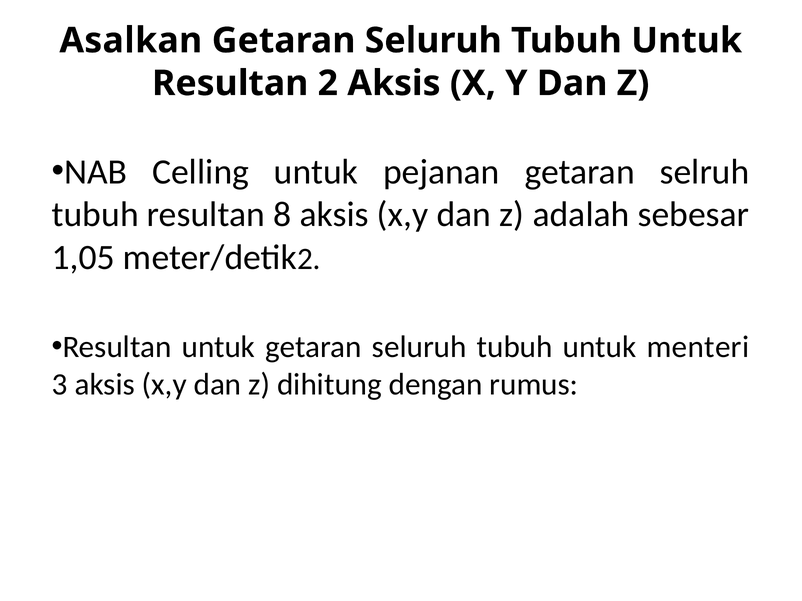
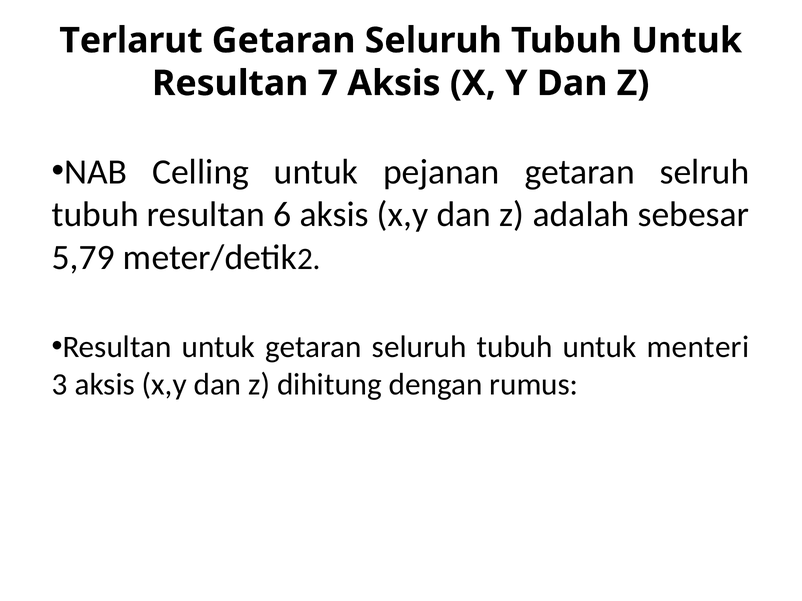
Asalkan: Asalkan -> Terlarut (131, 41)
Resultan 2: 2 -> 7 (328, 83)
8: 8 -> 6 (282, 215)
1,05: 1,05 -> 5,79 (83, 258)
